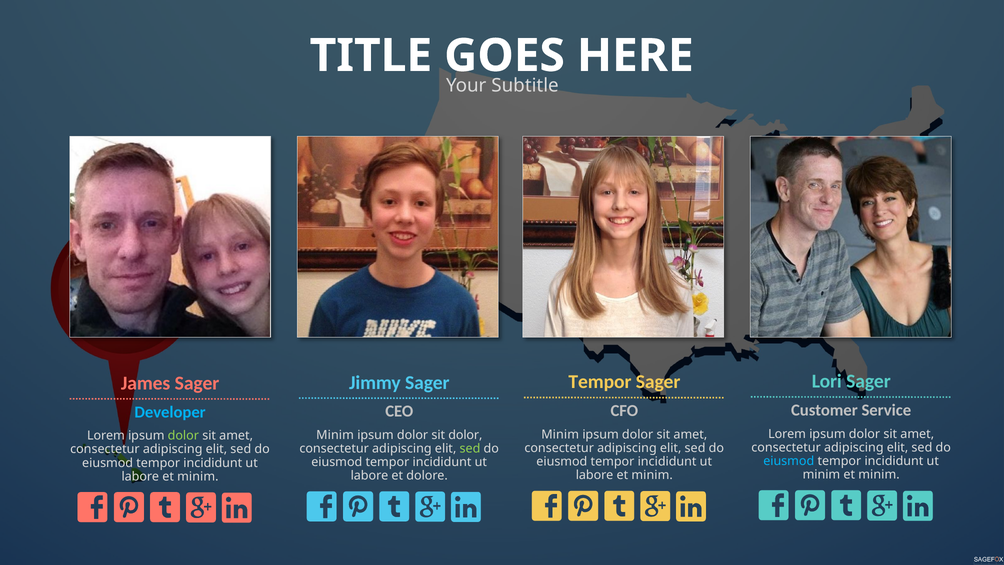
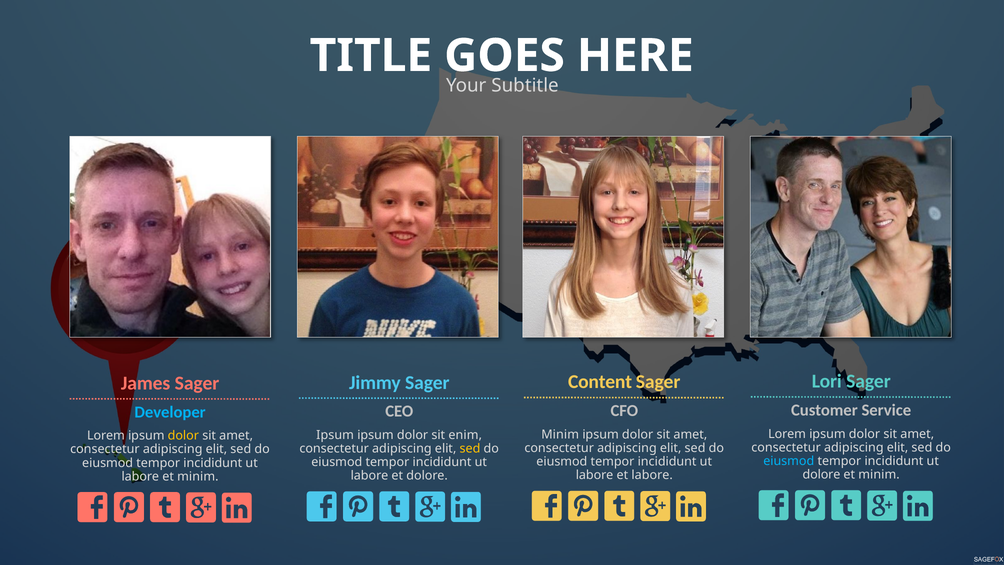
Tempor: Tempor -> Content (600, 382)
Minim: Minim -> Ipsum (335, 435)
sit dolor: dolor -> enim (465, 435)
dolor colour: light green -> yellow (183, 436)
sed colour: light green -> yellow (470, 448)
minim: minim -> dolore (821, 474)
minim: minim -> labore (652, 475)
